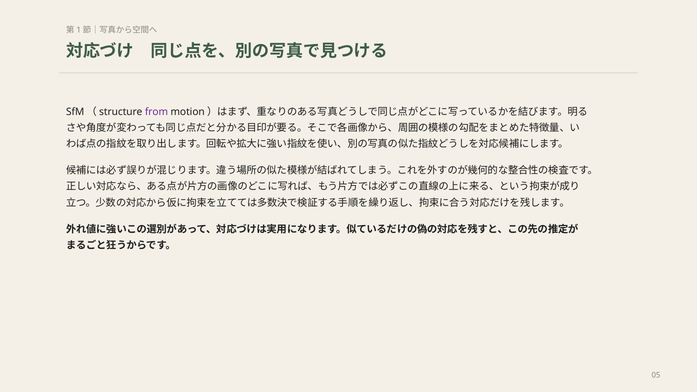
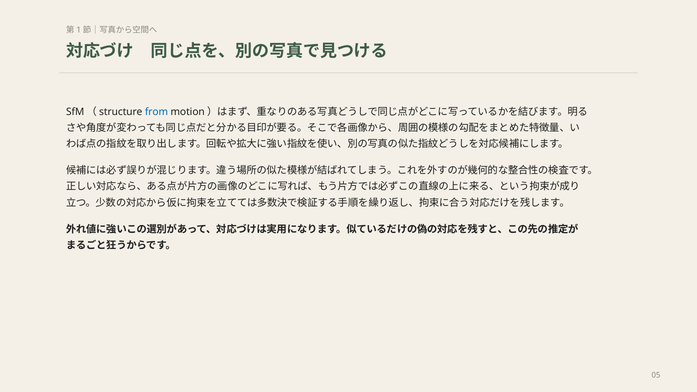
from colour: purple -> blue (156, 112)
